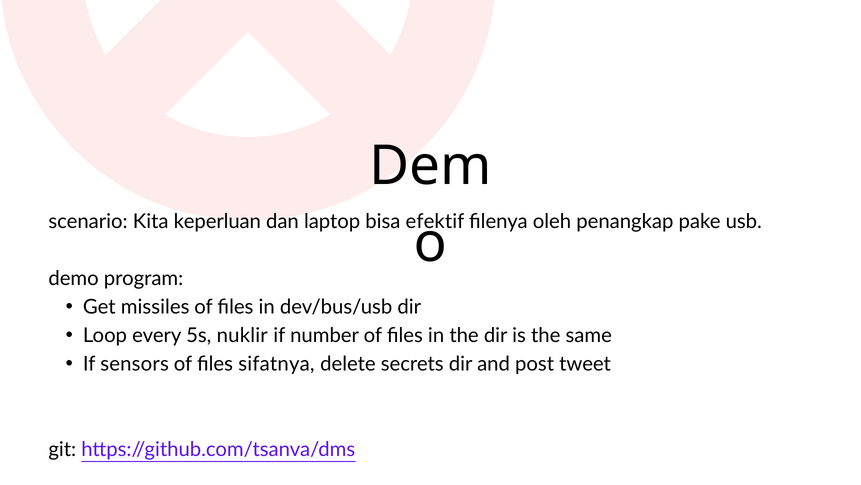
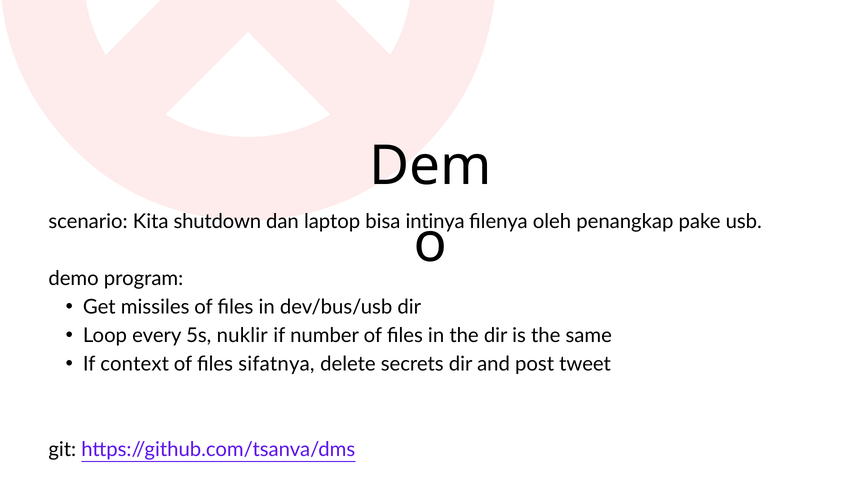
keperluan: keperluan -> shutdown (217, 221)
efektif: efektif -> intinya (435, 221)
sensors: sensors -> context (135, 363)
